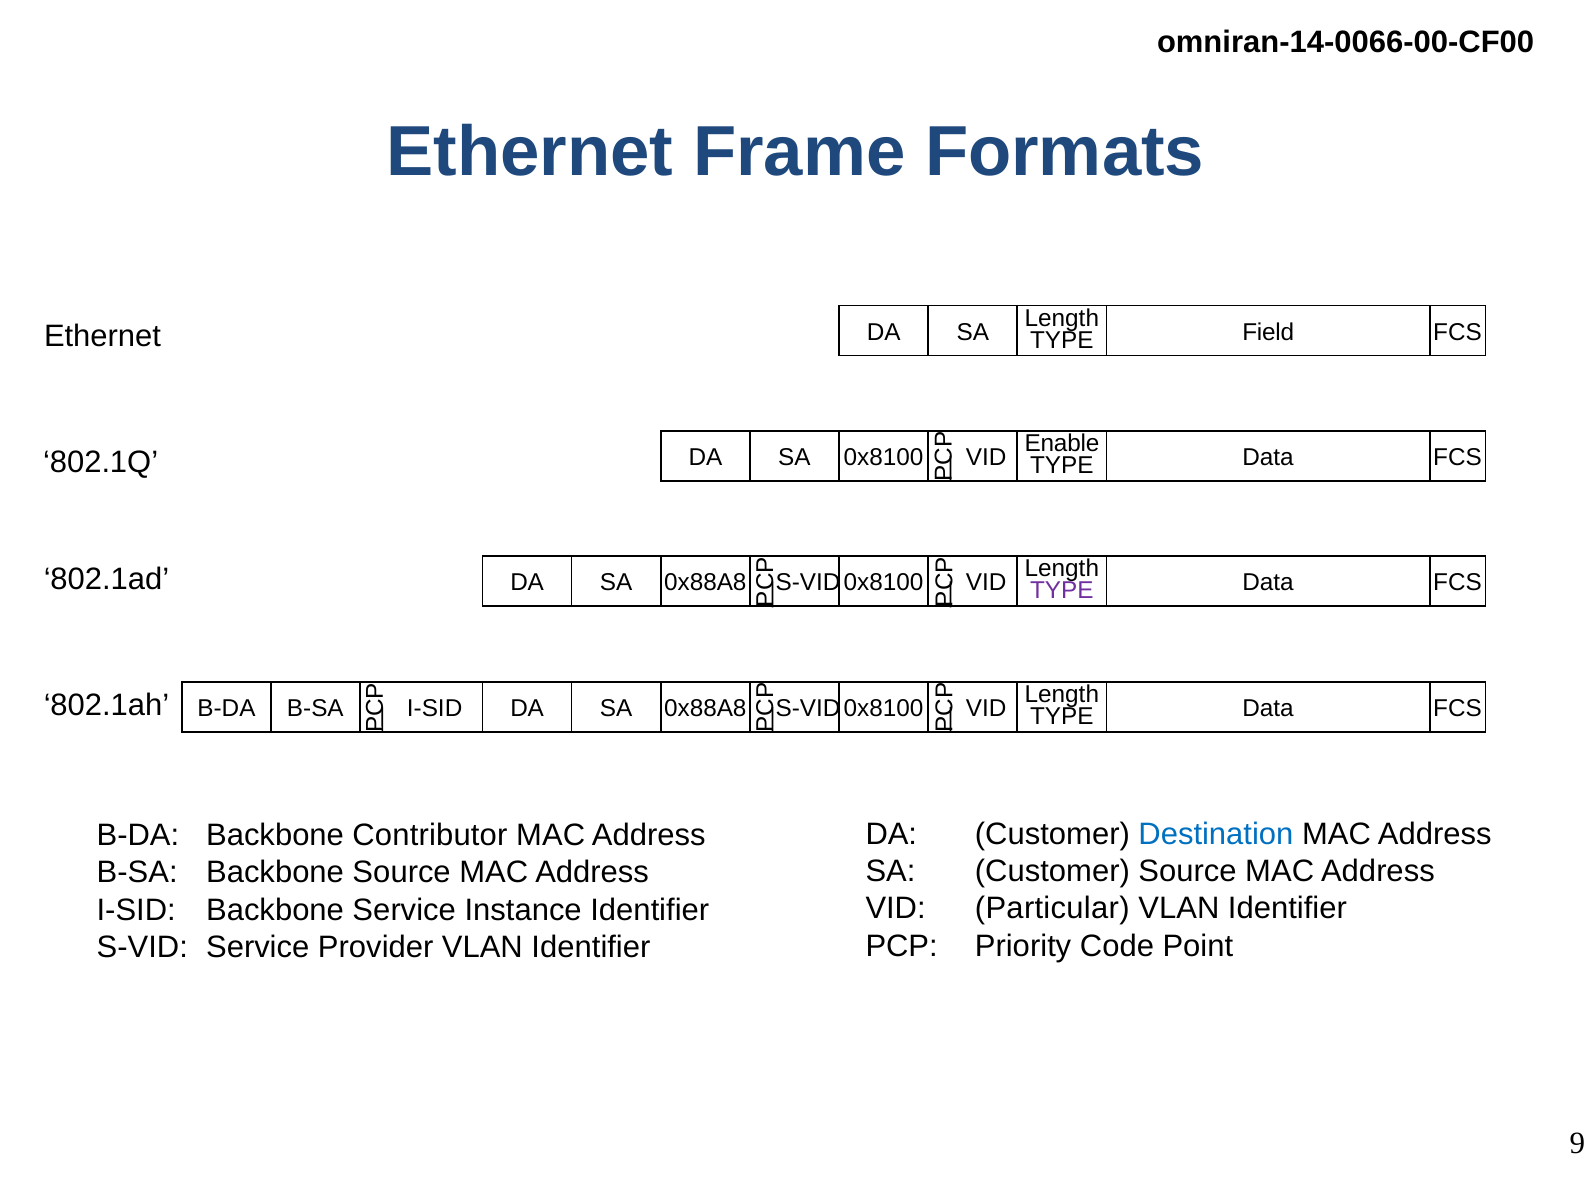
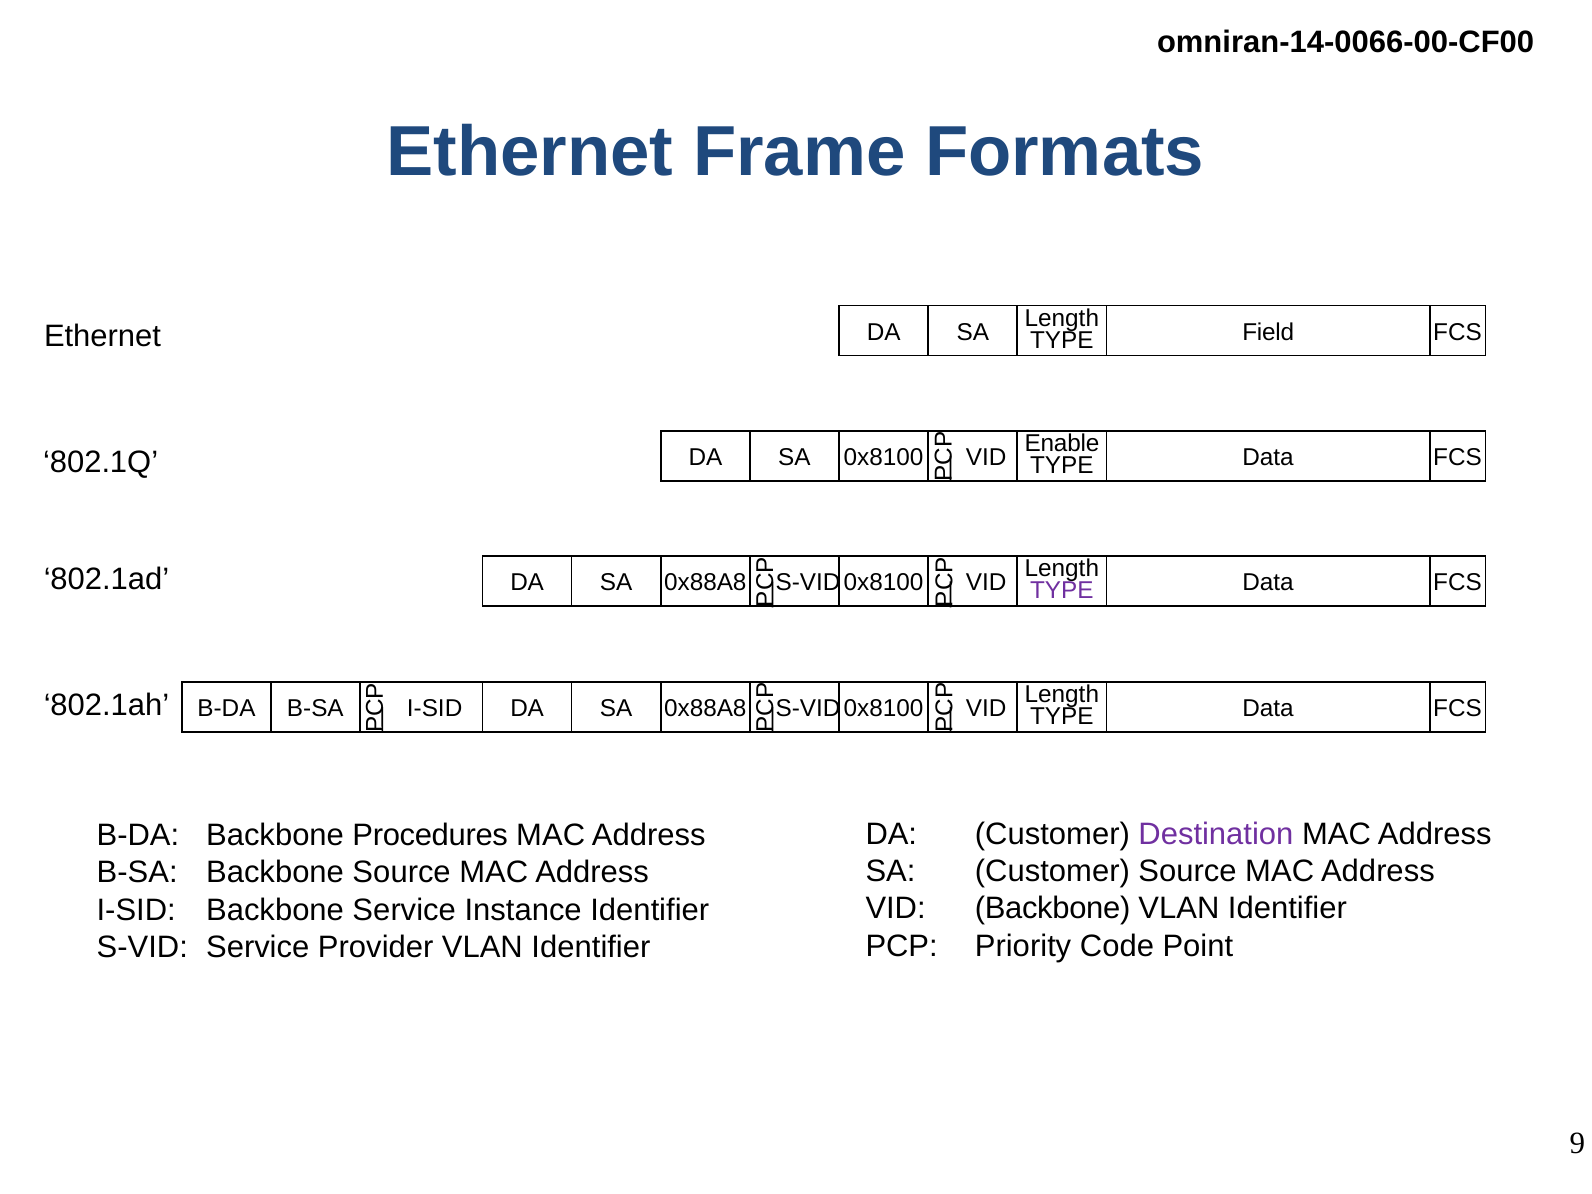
Destination colour: blue -> purple (1216, 834)
Contributor: Contributor -> Procedures (430, 835)
VID Particular: Particular -> Backbone (1053, 909)
